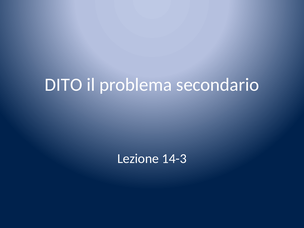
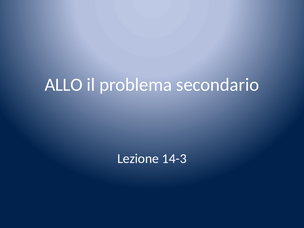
DITO: DITO -> ALLO (64, 85)
